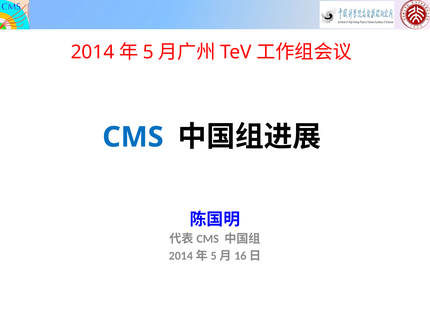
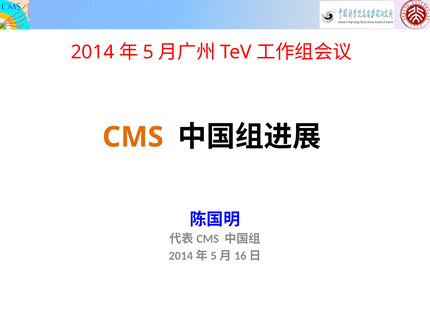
CMS colour: blue -> orange (133, 137)
